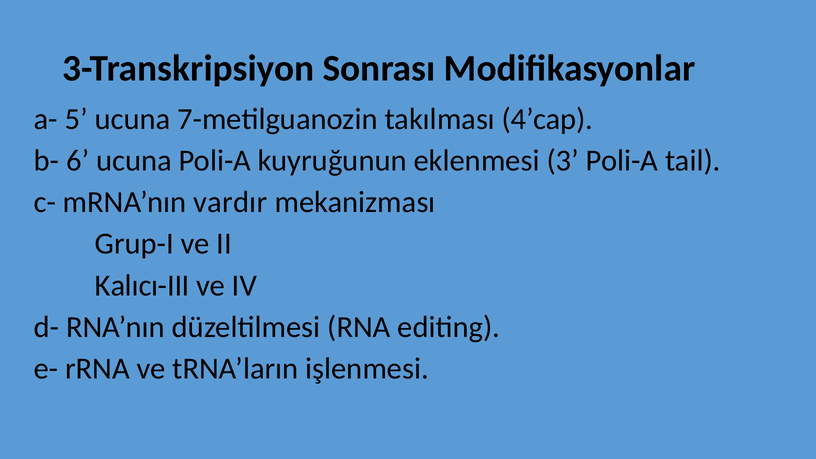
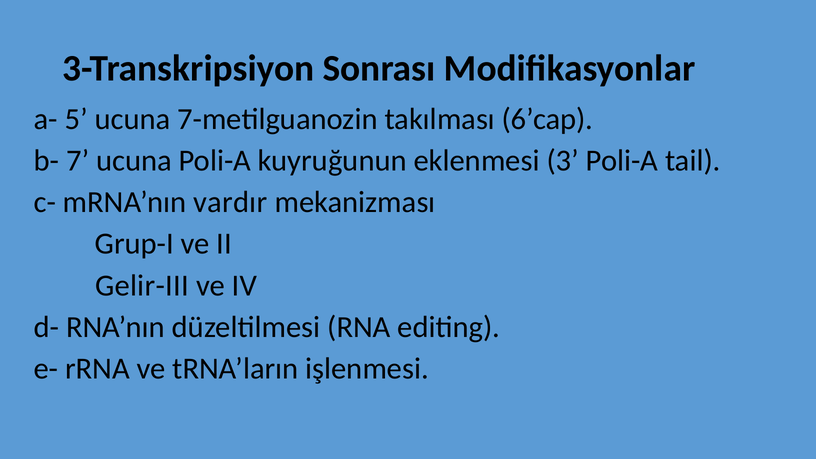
4’cap: 4’cap -> 6’cap (547, 119)
6: 6 -> 7 (78, 161)
Kalıcı-III: Kalıcı-III -> Gelir-III (142, 285)
